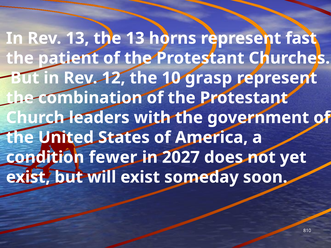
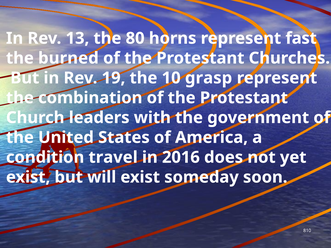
the 13: 13 -> 80 (135, 38)
patient: patient -> burned (68, 58)
12: 12 -> 19 (113, 78)
fewer: fewer -> travel (113, 157)
2027: 2027 -> 2016 (181, 157)
